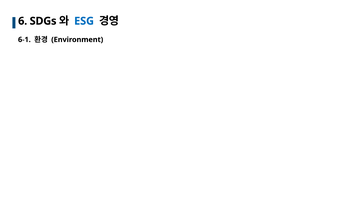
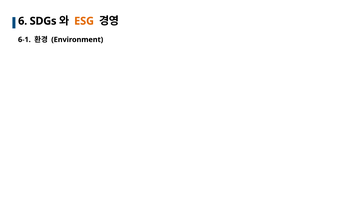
ESG colour: blue -> orange (84, 21)
